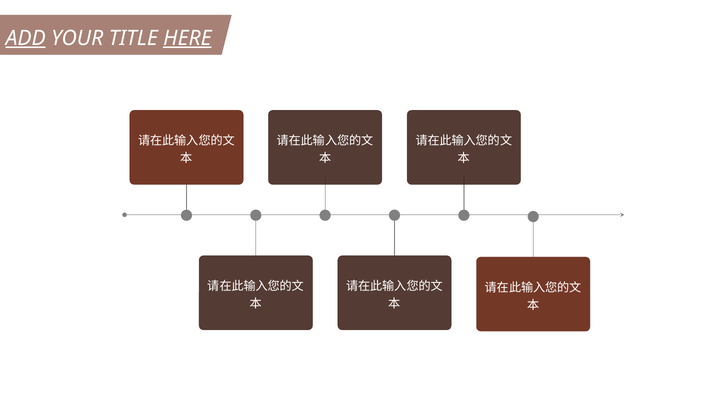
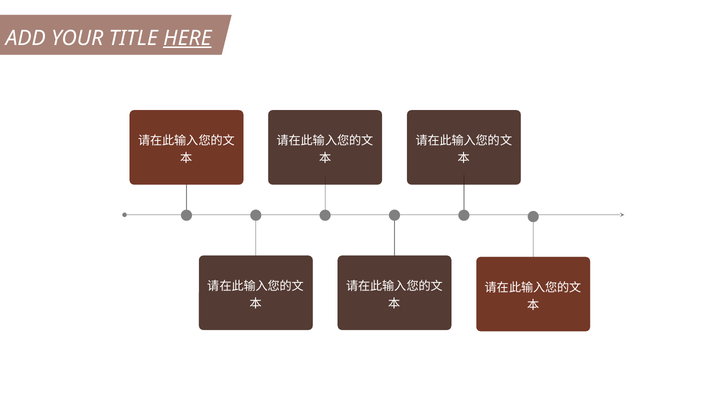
ADD underline: present -> none (26, 38)
